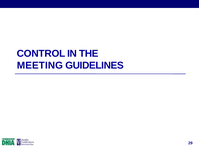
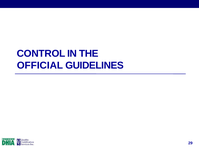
MEETING: MEETING -> OFFICIAL (40, 66)
